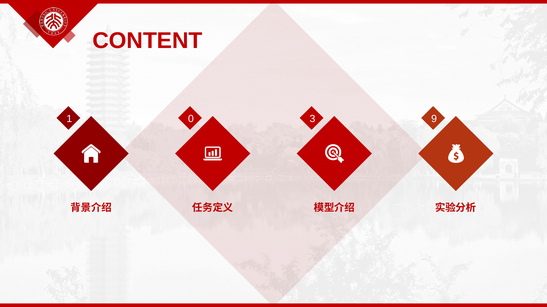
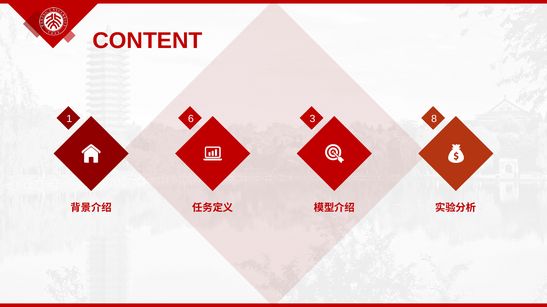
0: 0 -> 6 (191, 119)
9: 9 -> 8 (434, 119)
